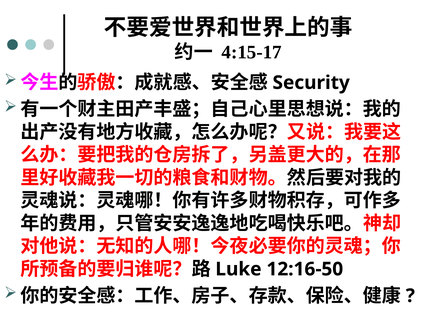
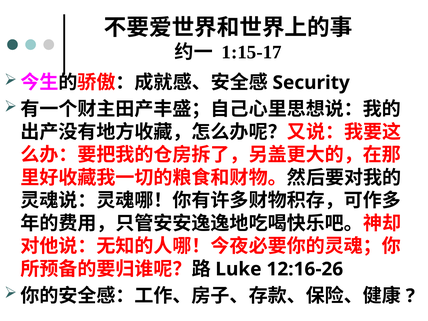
4:15-17: 4:15-17 -> 1:15-17 (252, 52)
12:16-50: 12:16-50 -> 12:16-26 (305, 269)
